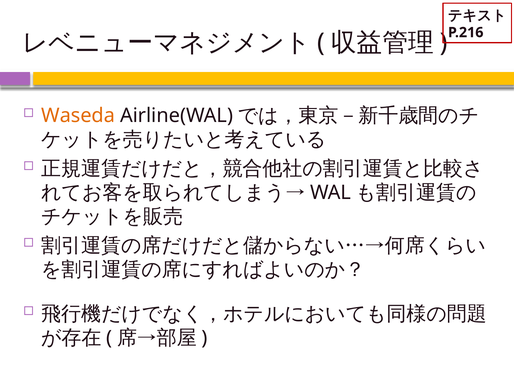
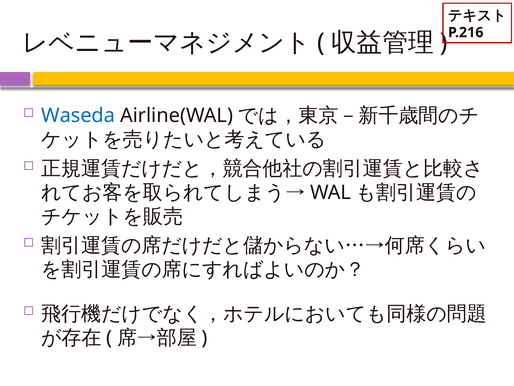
Waseda colour: orange -> blue (78, 116)
